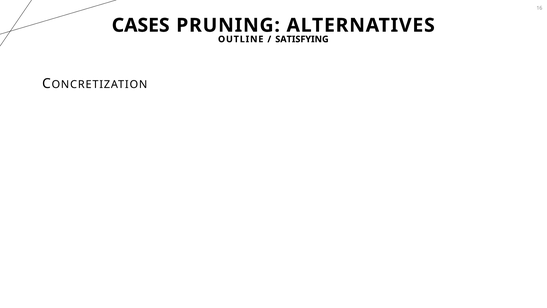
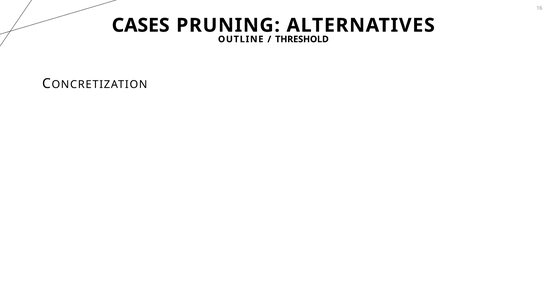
SATISFYING: SATISFYING -> THRESHOLD (302, 39)
